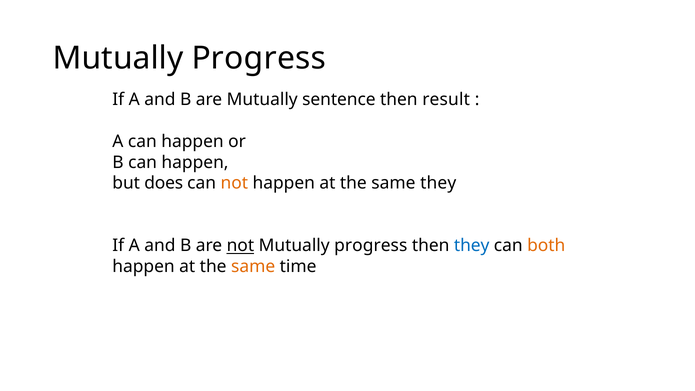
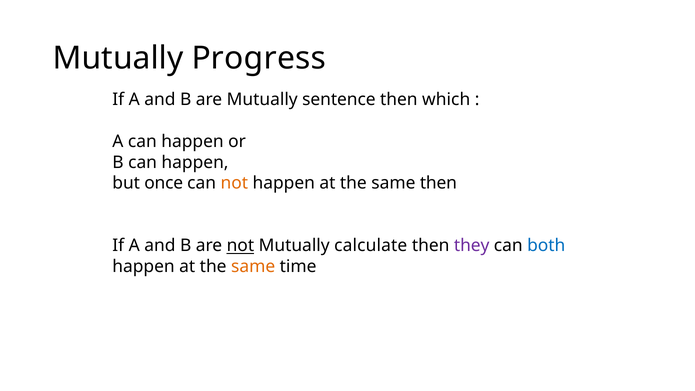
result: result -> which (446, 100)
does: does -> once (164, 183)
same they: they -> then (438, 183)
not Mutually progress: progress -> calculate (371, 246)
they colour: blue -> purple (472, 246)
both colour: orange -> blue (546, 246)
